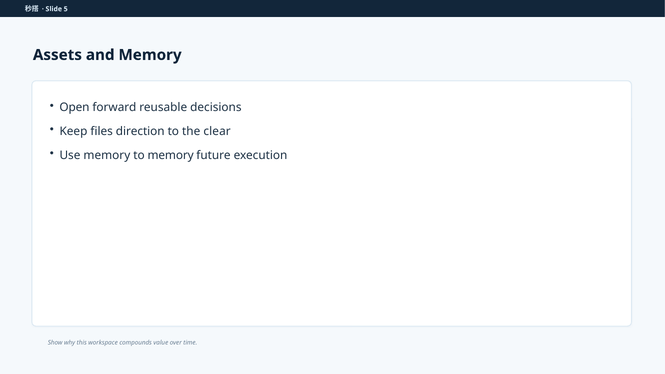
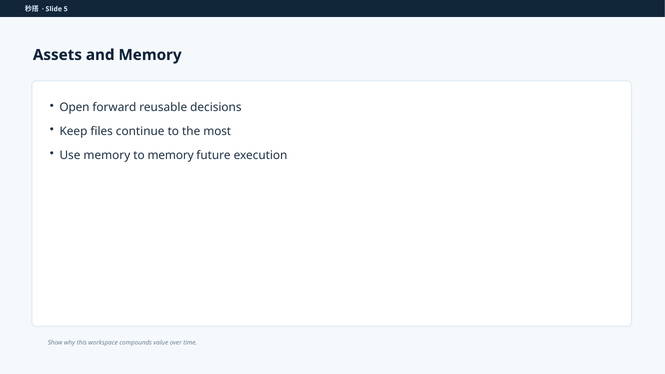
direction: direction -> continue (140, 131)
clear: clear -> most (217, 131)
